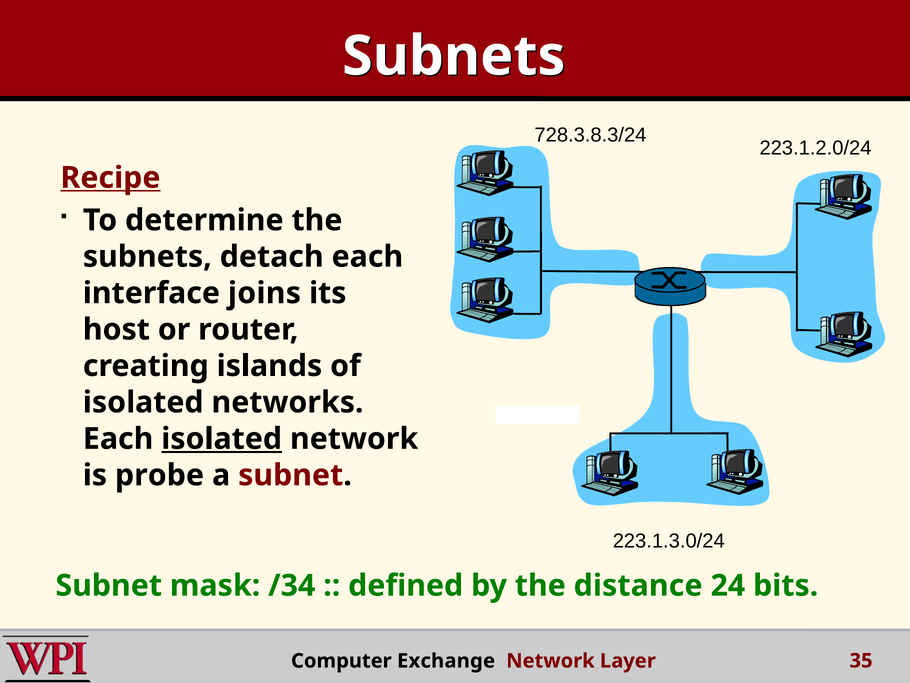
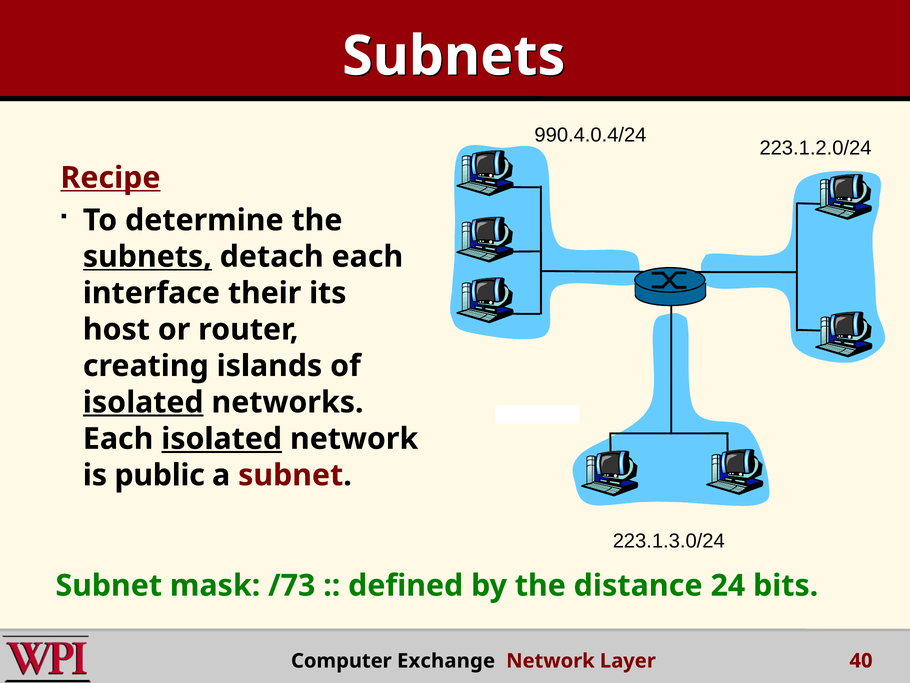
728.3.8.3/24: 728.3.8.3/24 -> 990.4.0.4/24 (590, 135)
subnets underline: none -> present (147, 257)
joins: joins -> their (265, 293)
isolated underline: none -> present (143, 402)
probe: probe -> public (160, 475)
/34: /34 -> /73 (292, 585)
35: 35 -> 40 (861, 660)
